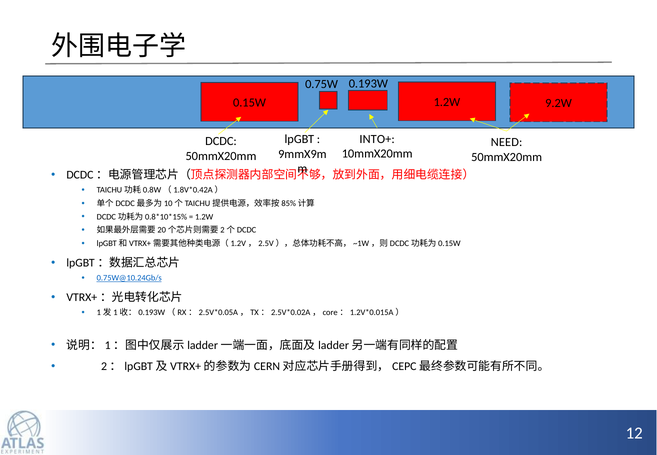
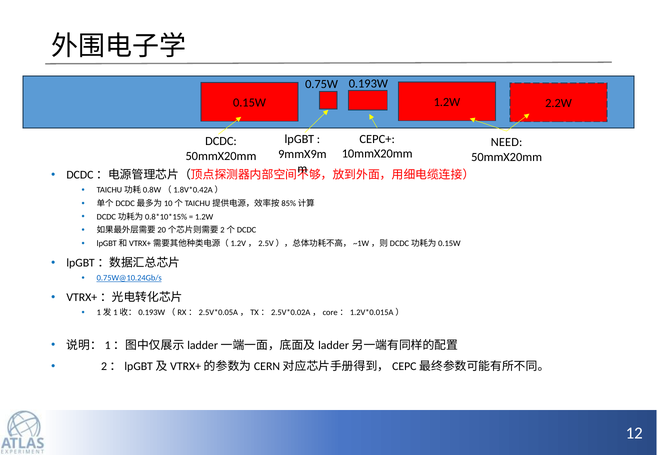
9.2W: 9.2W -> 2.2W (559, 103)
INTO+: INTO+ -> CEPC+ (377, 139)
